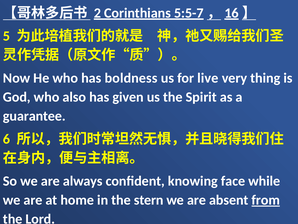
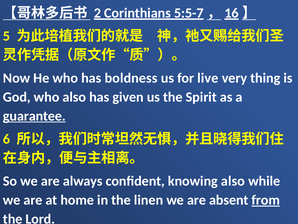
guarantee underline: none -> present (34, 116)
knowing face: face -> also (233, 181)
stern: stern -> linen (149, 200)
